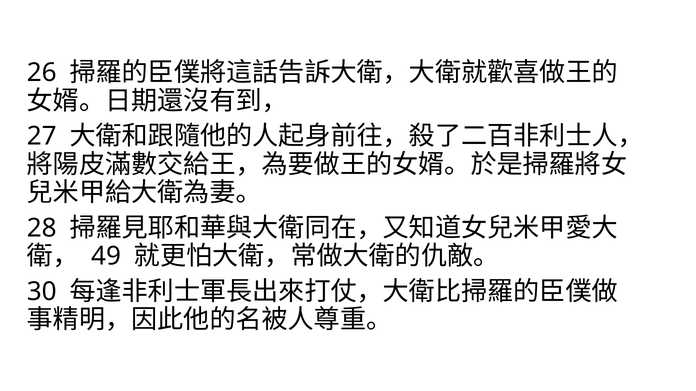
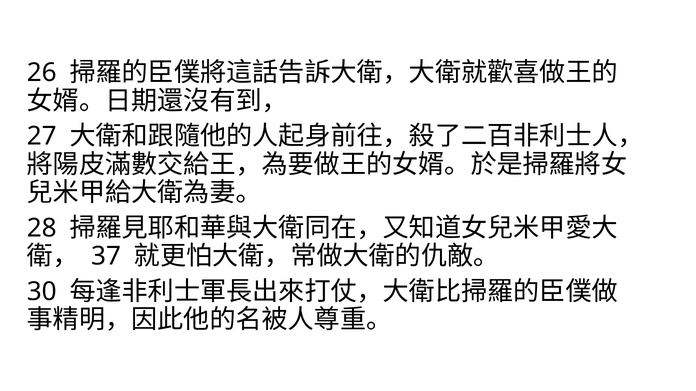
49: 49 -> 37 (106, 257)
